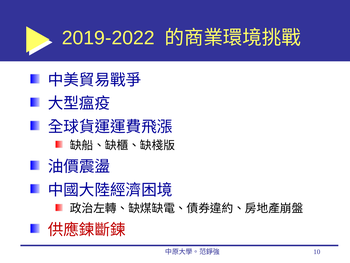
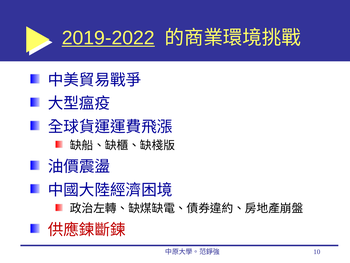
2019-2022 underline: none -> present (108, 38)
